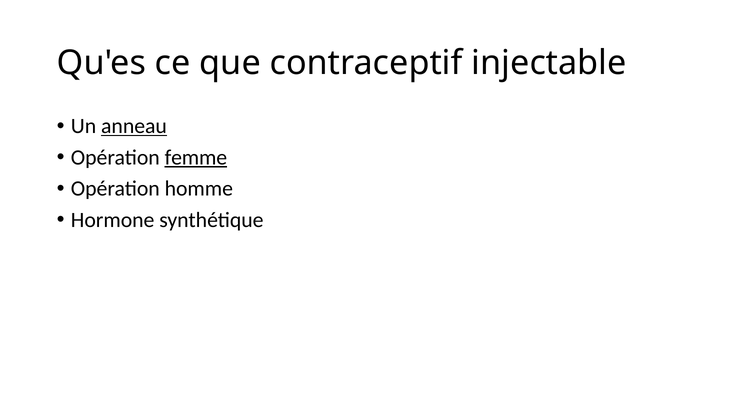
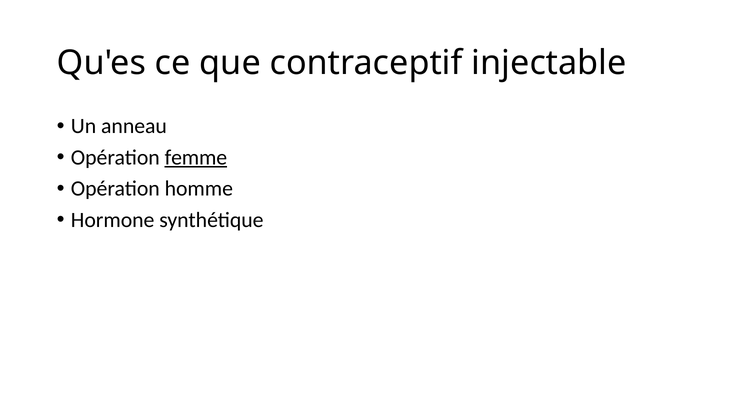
anneau underline: present -> none (134, 126)
